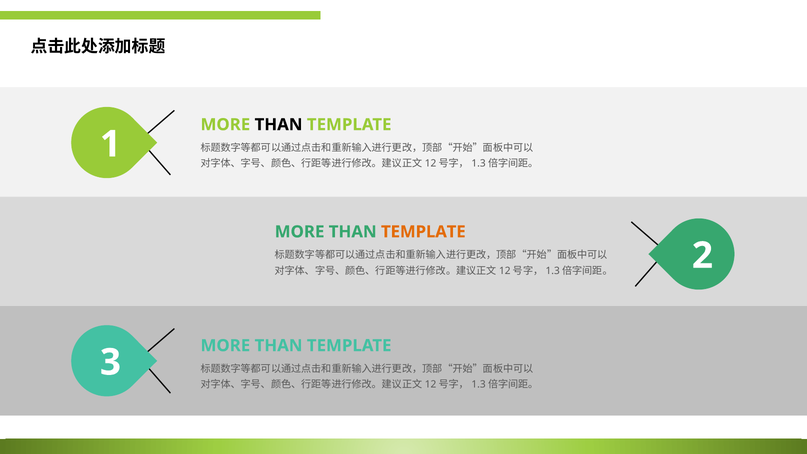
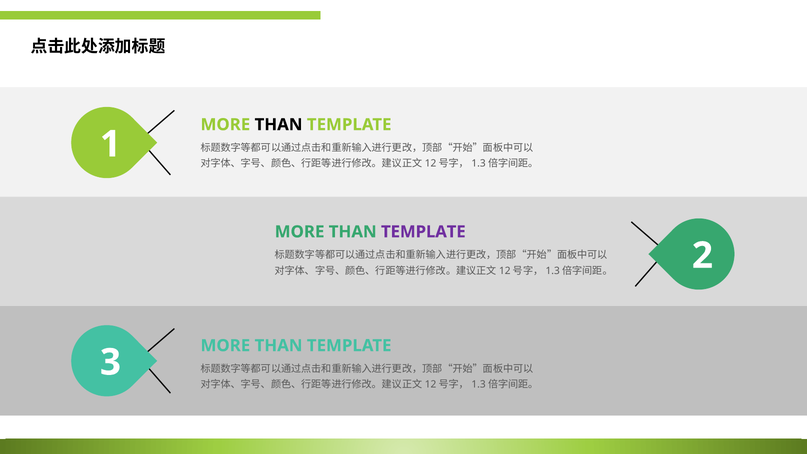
TEMPLATE colour: orange -> purple (423, 232)
